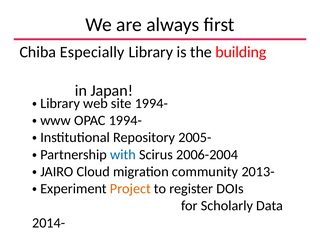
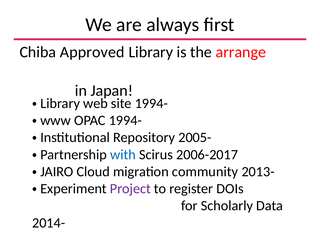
Especially: Especially -> Approved (92, 52)
building: building -> arrange (241, 52)
2006-2004: 2006-2004 -> 2006-2017 (207, 155)
Project colour: orange -> purple (130, 189)
